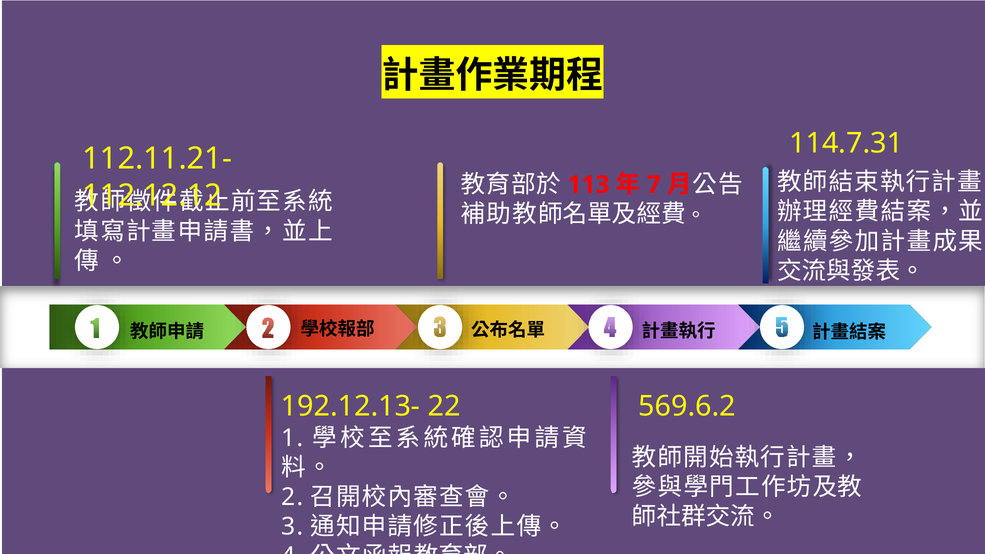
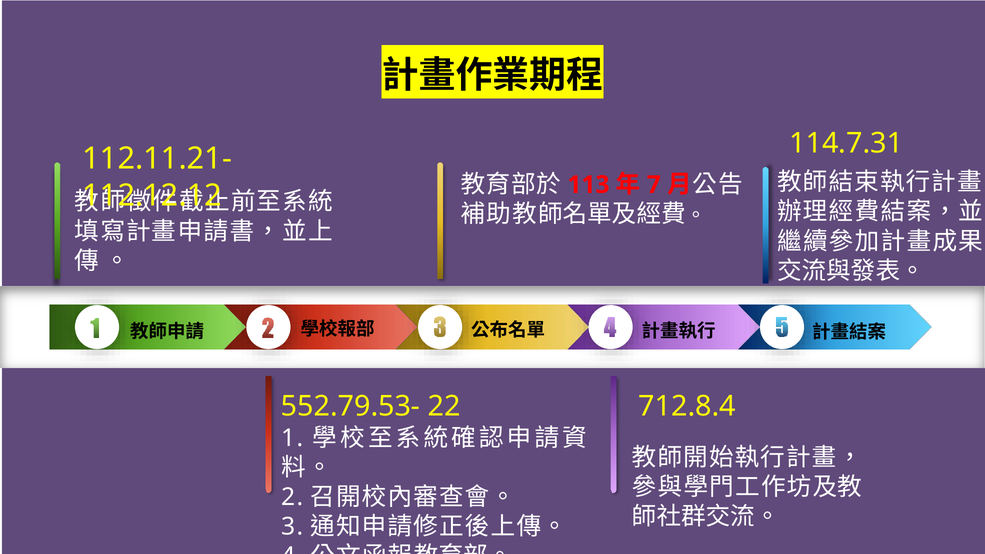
192.12.13-: 192.12.13- -> 552.79.53- (351, 406)
569.6.2: 569.6.2 -> 712.8.4 (687, 406)
